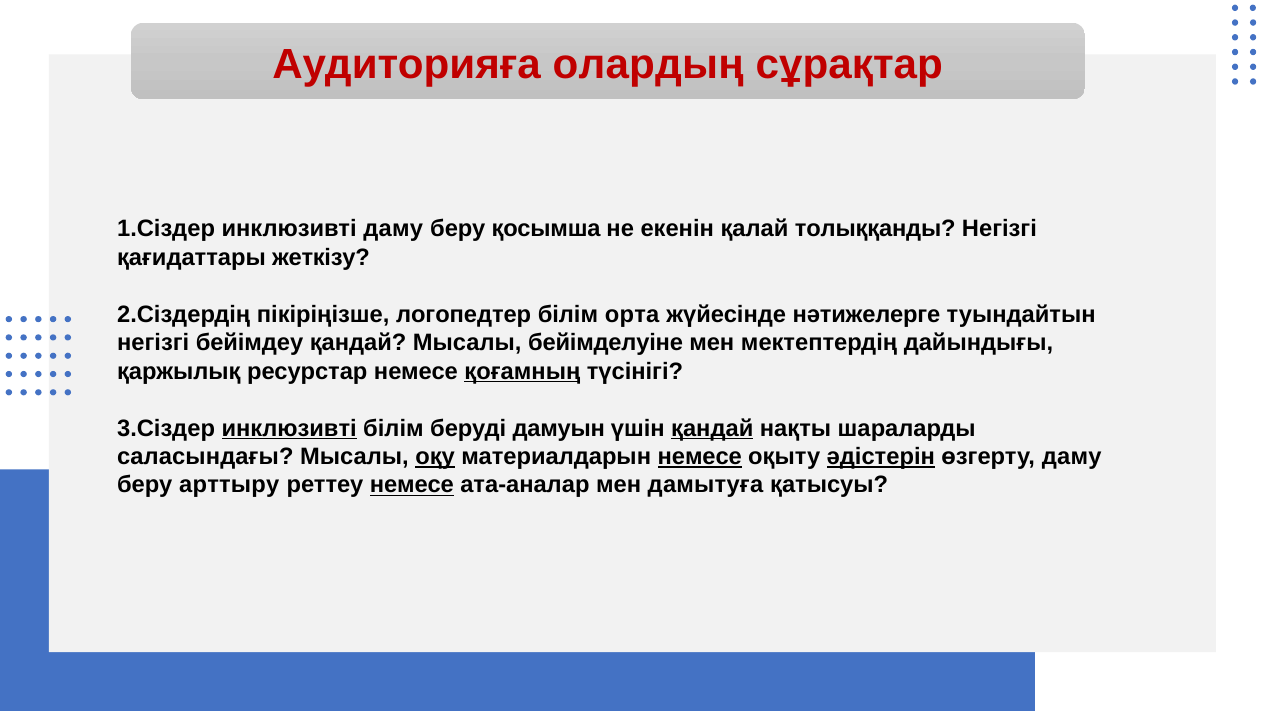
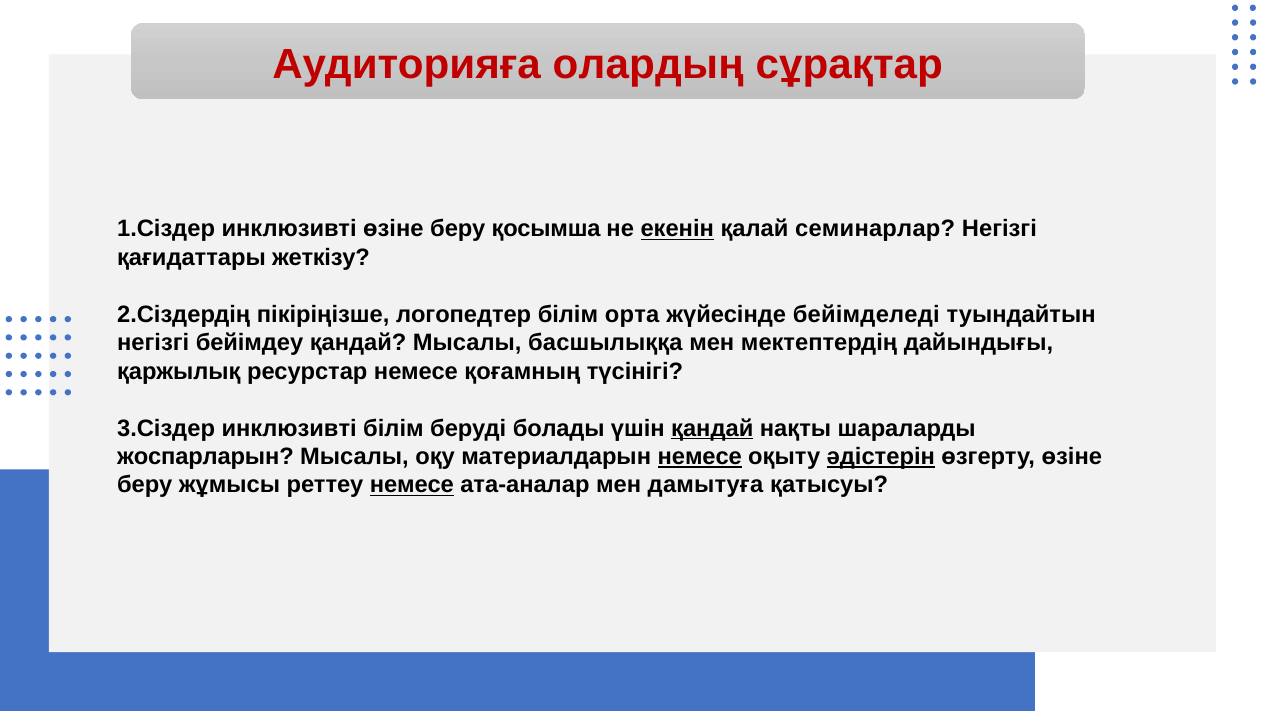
инклюзивті даму: даму -> өзіне (393, 229)
екенін underline: none -> present (677, 229)
толыққанды: толыққанды -> семинарлар (875, 229)
нәтижелерге: нәтижелерге -> бейімделеді (866, 315)
бейімделуіне: бейімделуіне -> басшылыққа (605, 343)
қоғамның underline: present -> none (522, 372)
инклюзивті underline: present -> none (289, 429)
дамуын: дамуын -> болады (559, 429)
саласындағы: саласындағы -> жоспарларын (205, 457)
оқу underline: present -> none (435, 457)
өзгерту даму: даму -> өзіне (1072, 457)
арттыру: арттыру -> жұмысы (229, 485)
